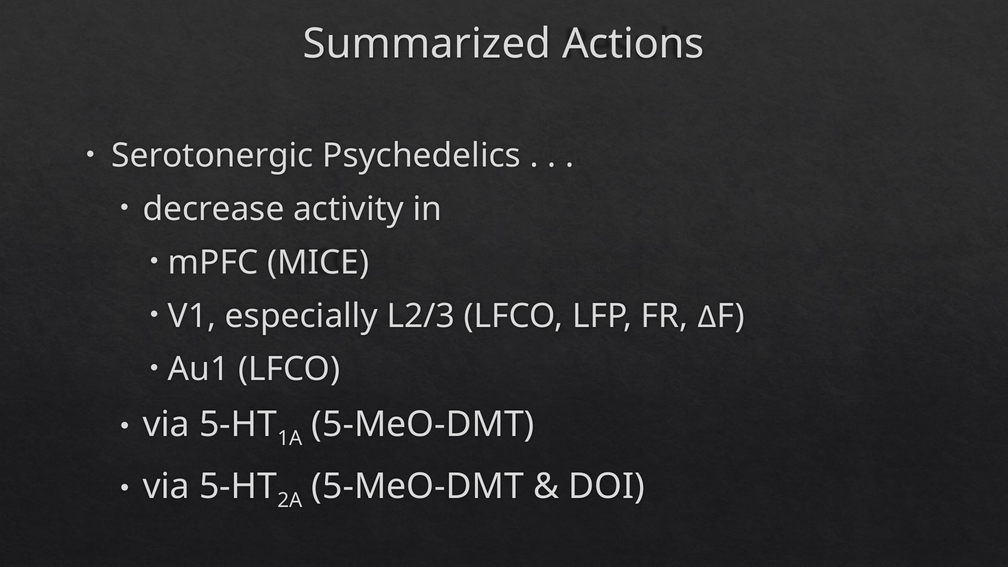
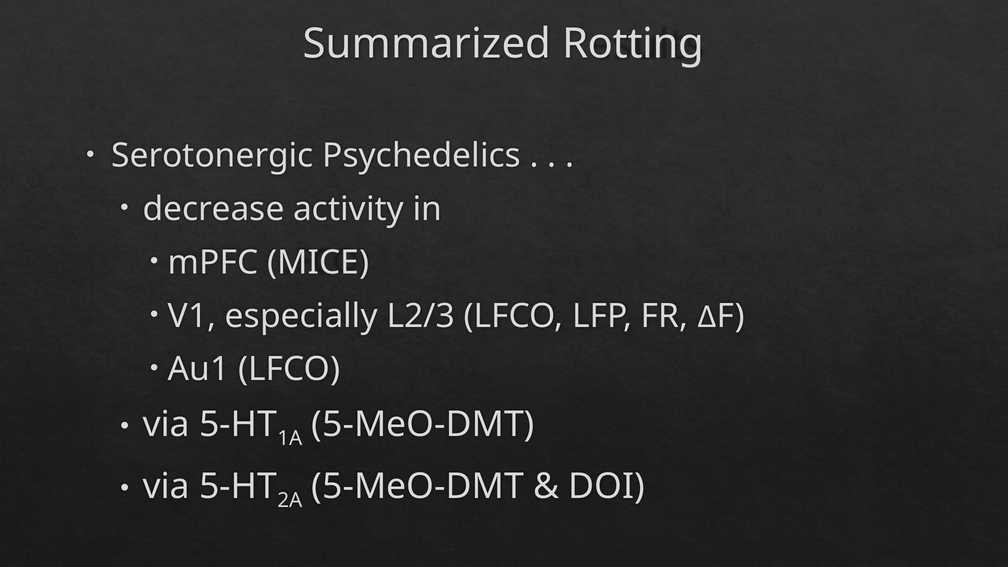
Actions: Actions -> Rotting (633, 44)
